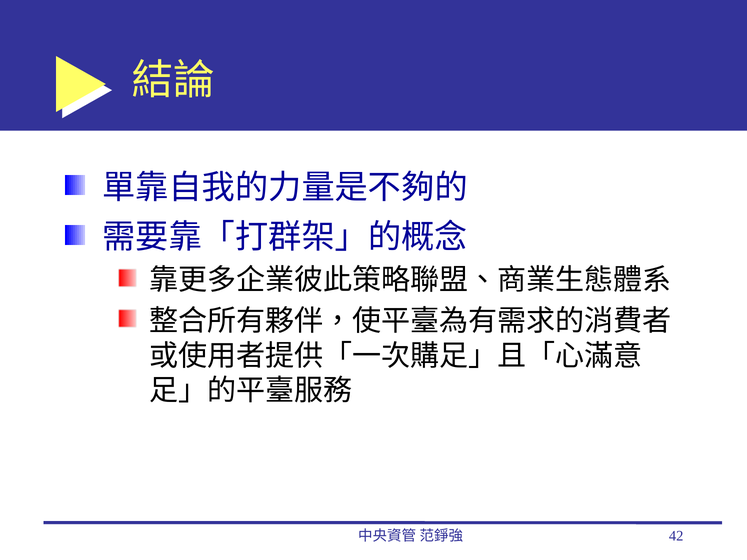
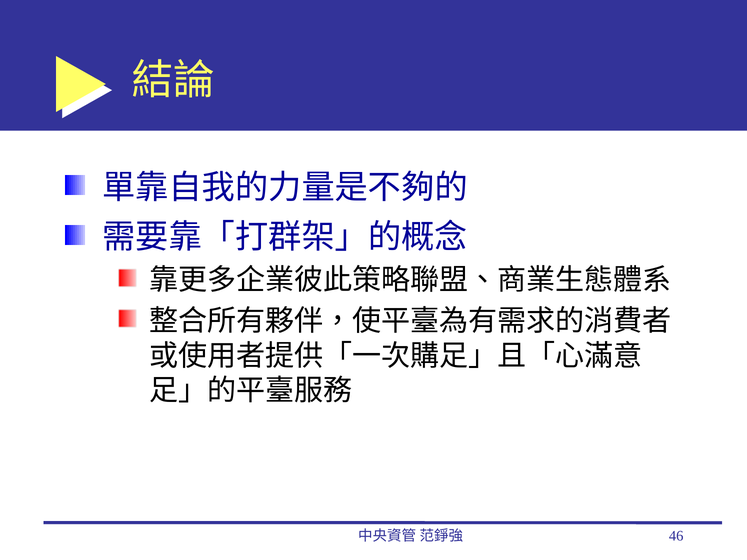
42: 42 -> 46 (676, 536)
